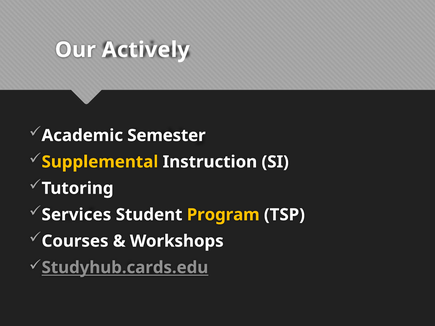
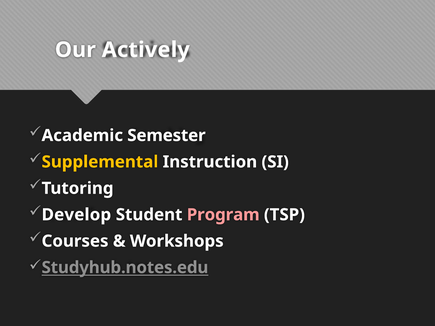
Services: Services -> Develop (76, 215)
Program colour: yellow -> pink (223, 215)
Studyhub.cards.edu: Studyhub.cards.edu -> Studyhub.notes.edu (125, 268)
